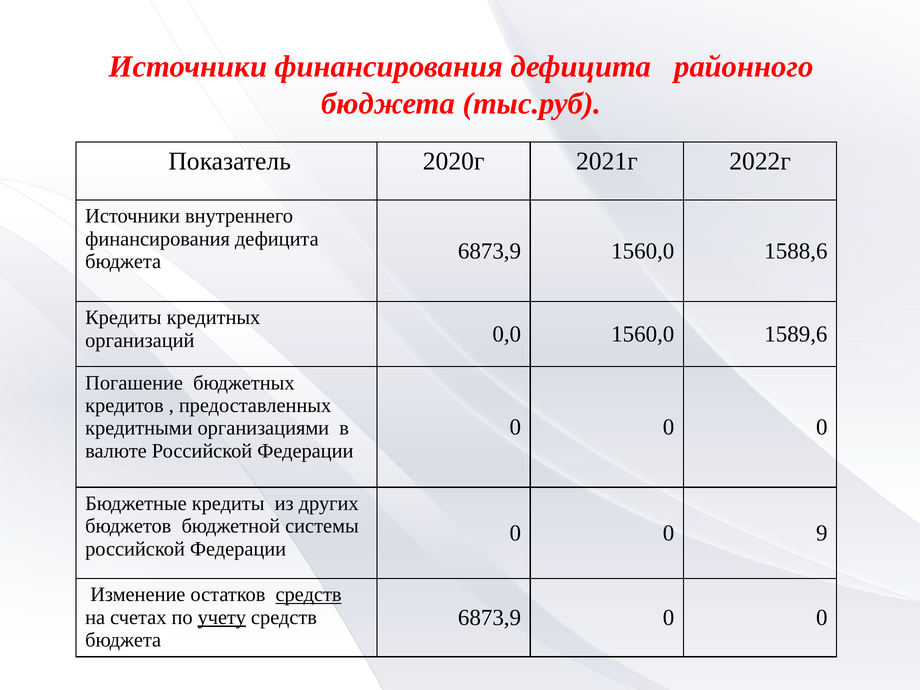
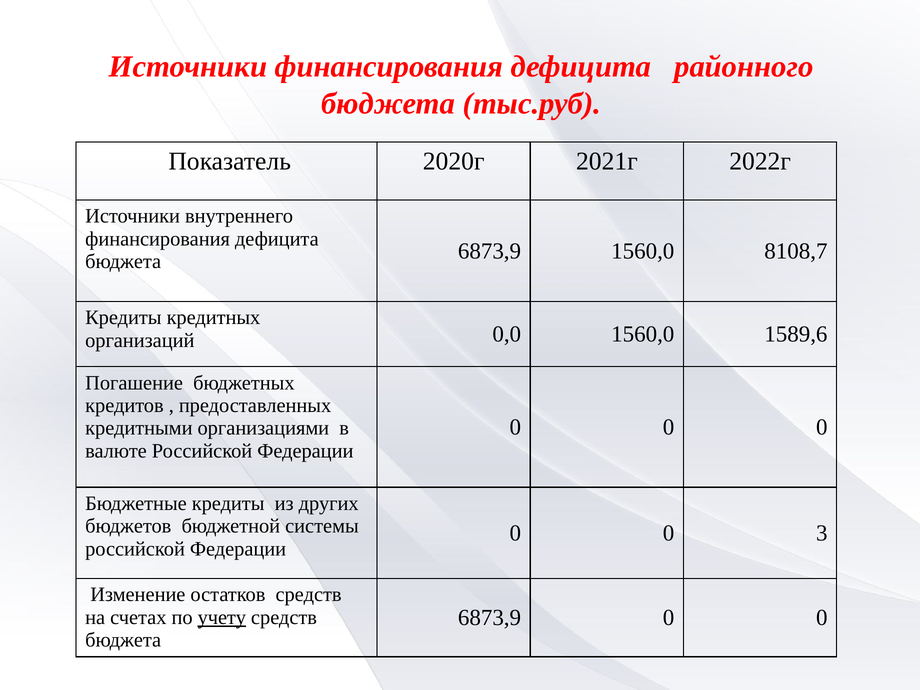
1588,6: 1588,6 -> 8108,7 (796, 251)
9: 9 -> 3 (822, 533)
средств underline: present -> none (309, 595)
